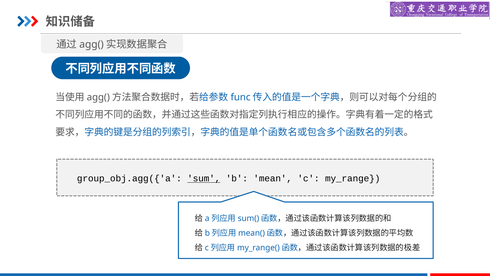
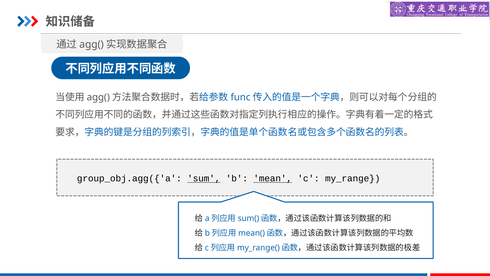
mean underline: none -> present (273, 178)
